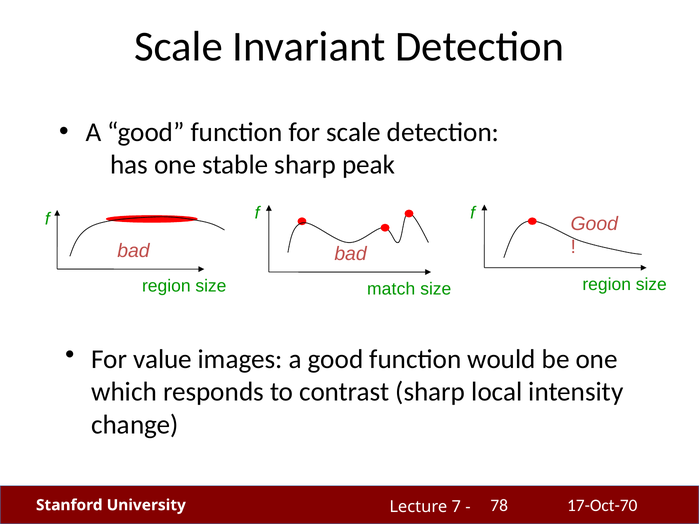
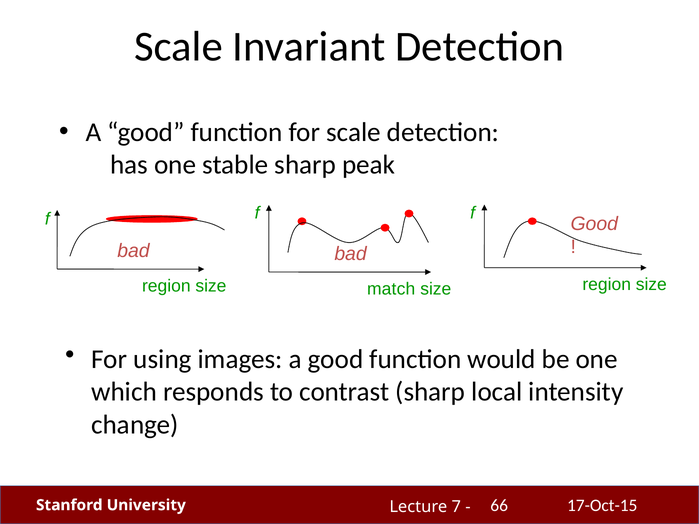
value: value -> using (162, 359)
17-Oct-70: 17-Oct-70 -> 17-Oct-15 (602, 506)
78: 78 -> 66 (499, 506)
